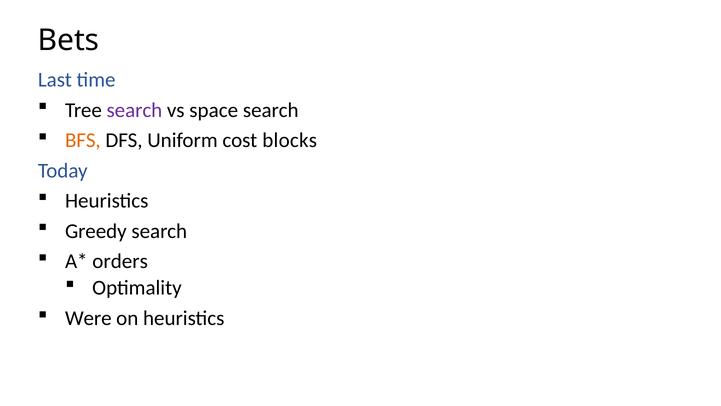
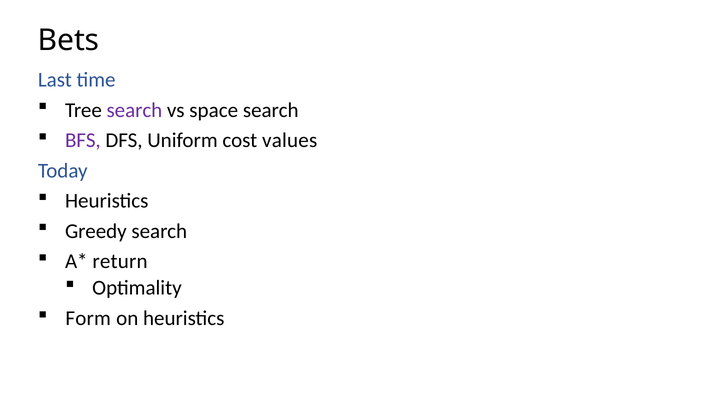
BFS colour: orange -> purple (83, 140)
blocks: blocks -> values (290, 140)
orders: orders -> return (120, 261)
Were: Were -> Form (88, 318)
